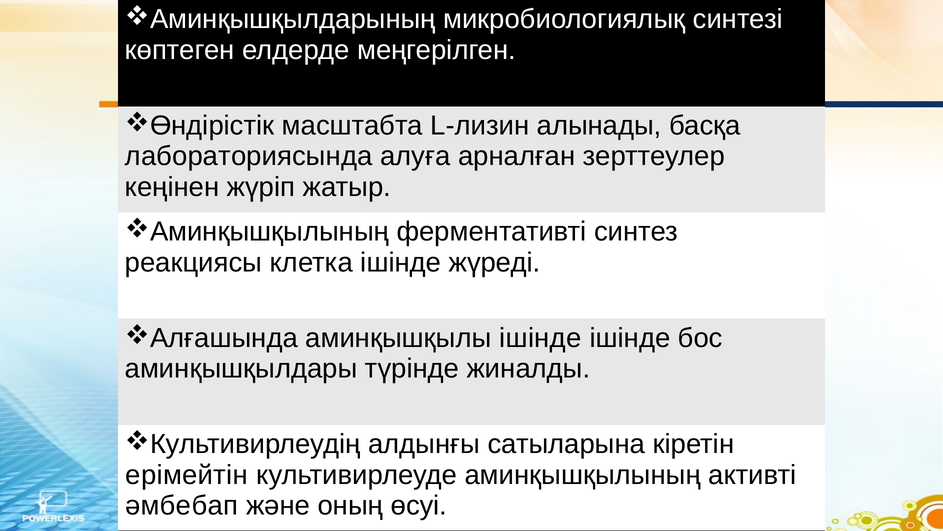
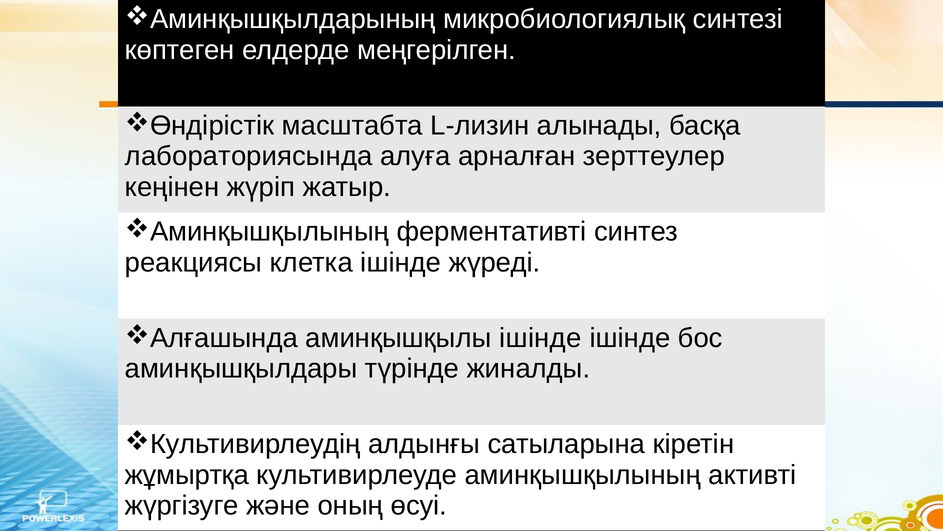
ерімейтін: ерімейтін -> жұмыртқа (187, 474)
әмбебап: әмбебап -> жүргізуге (182, 505)
